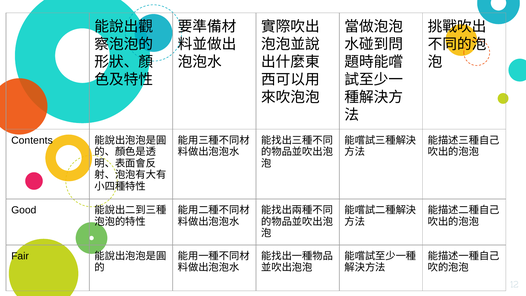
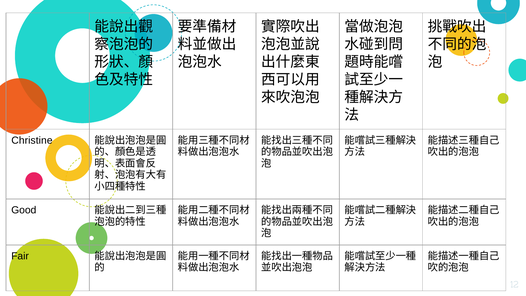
Contents: Contents -> Christine (32, 140)
